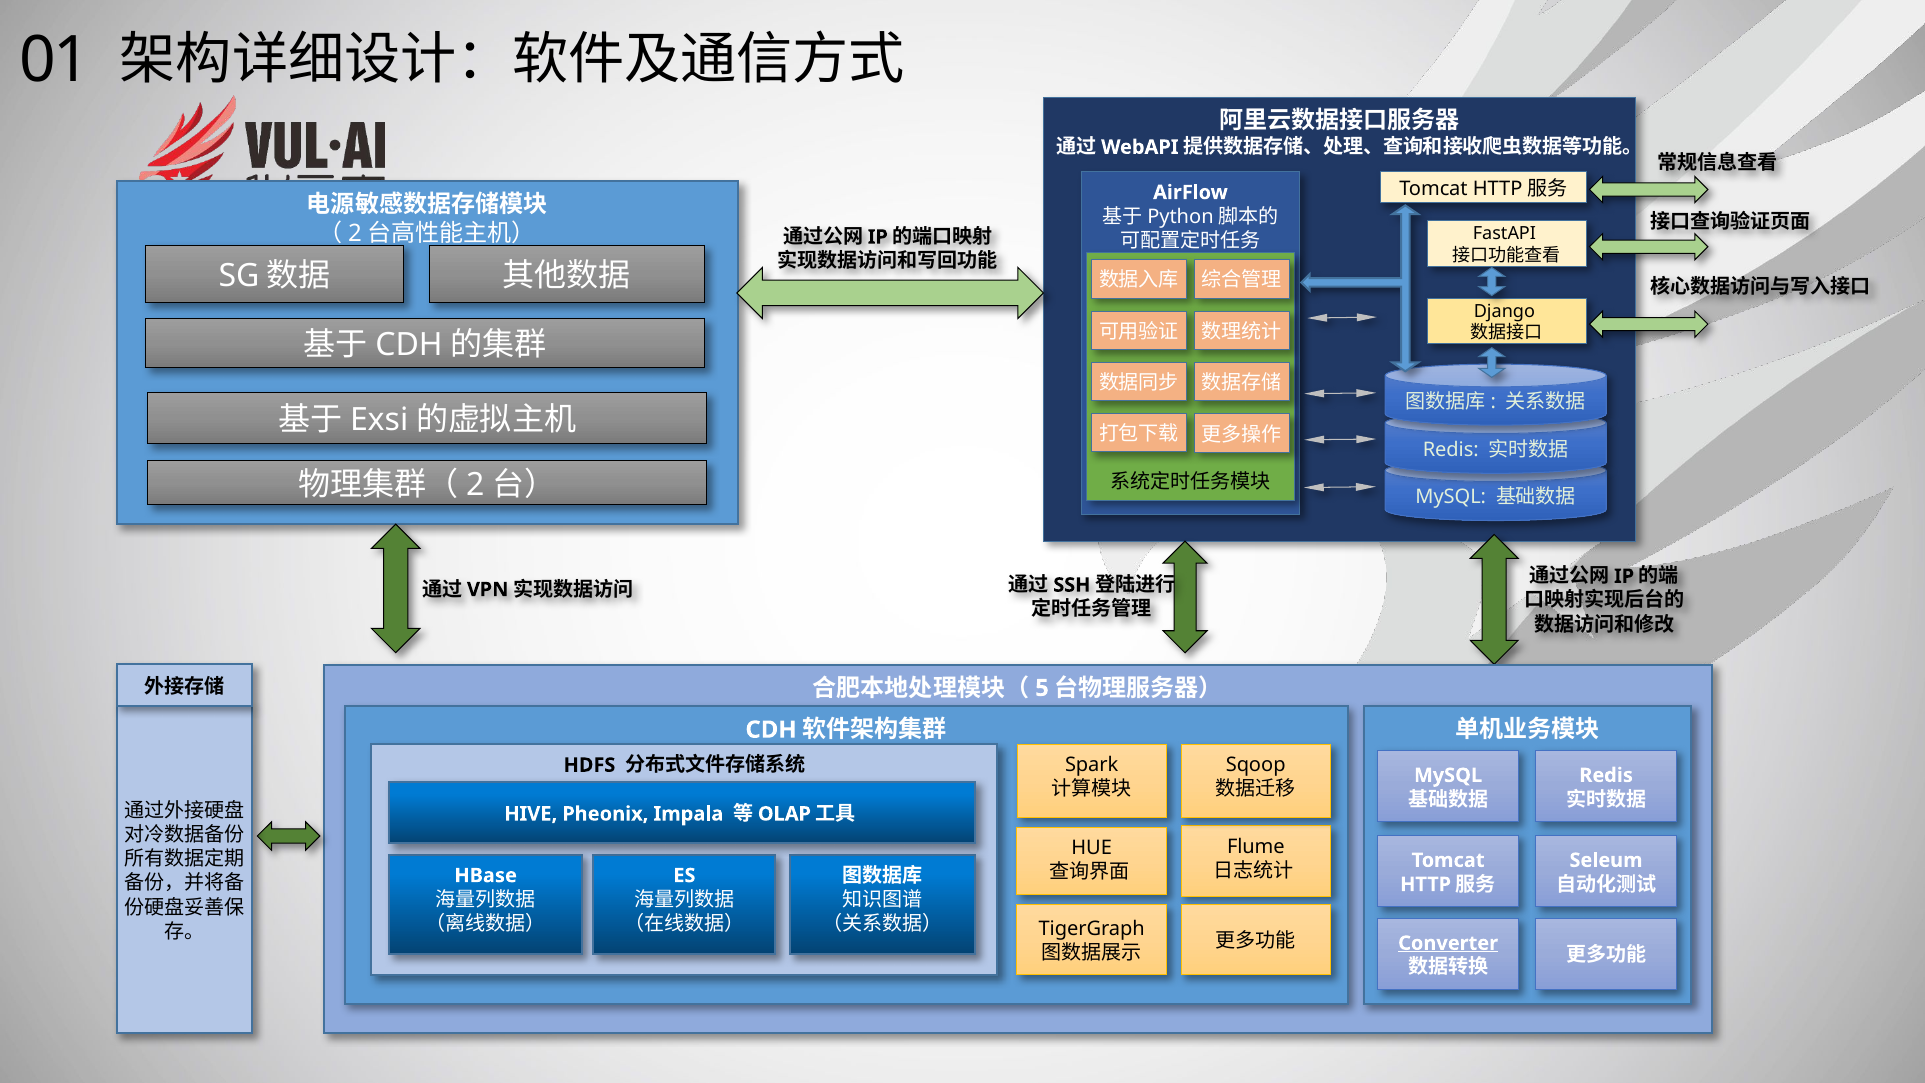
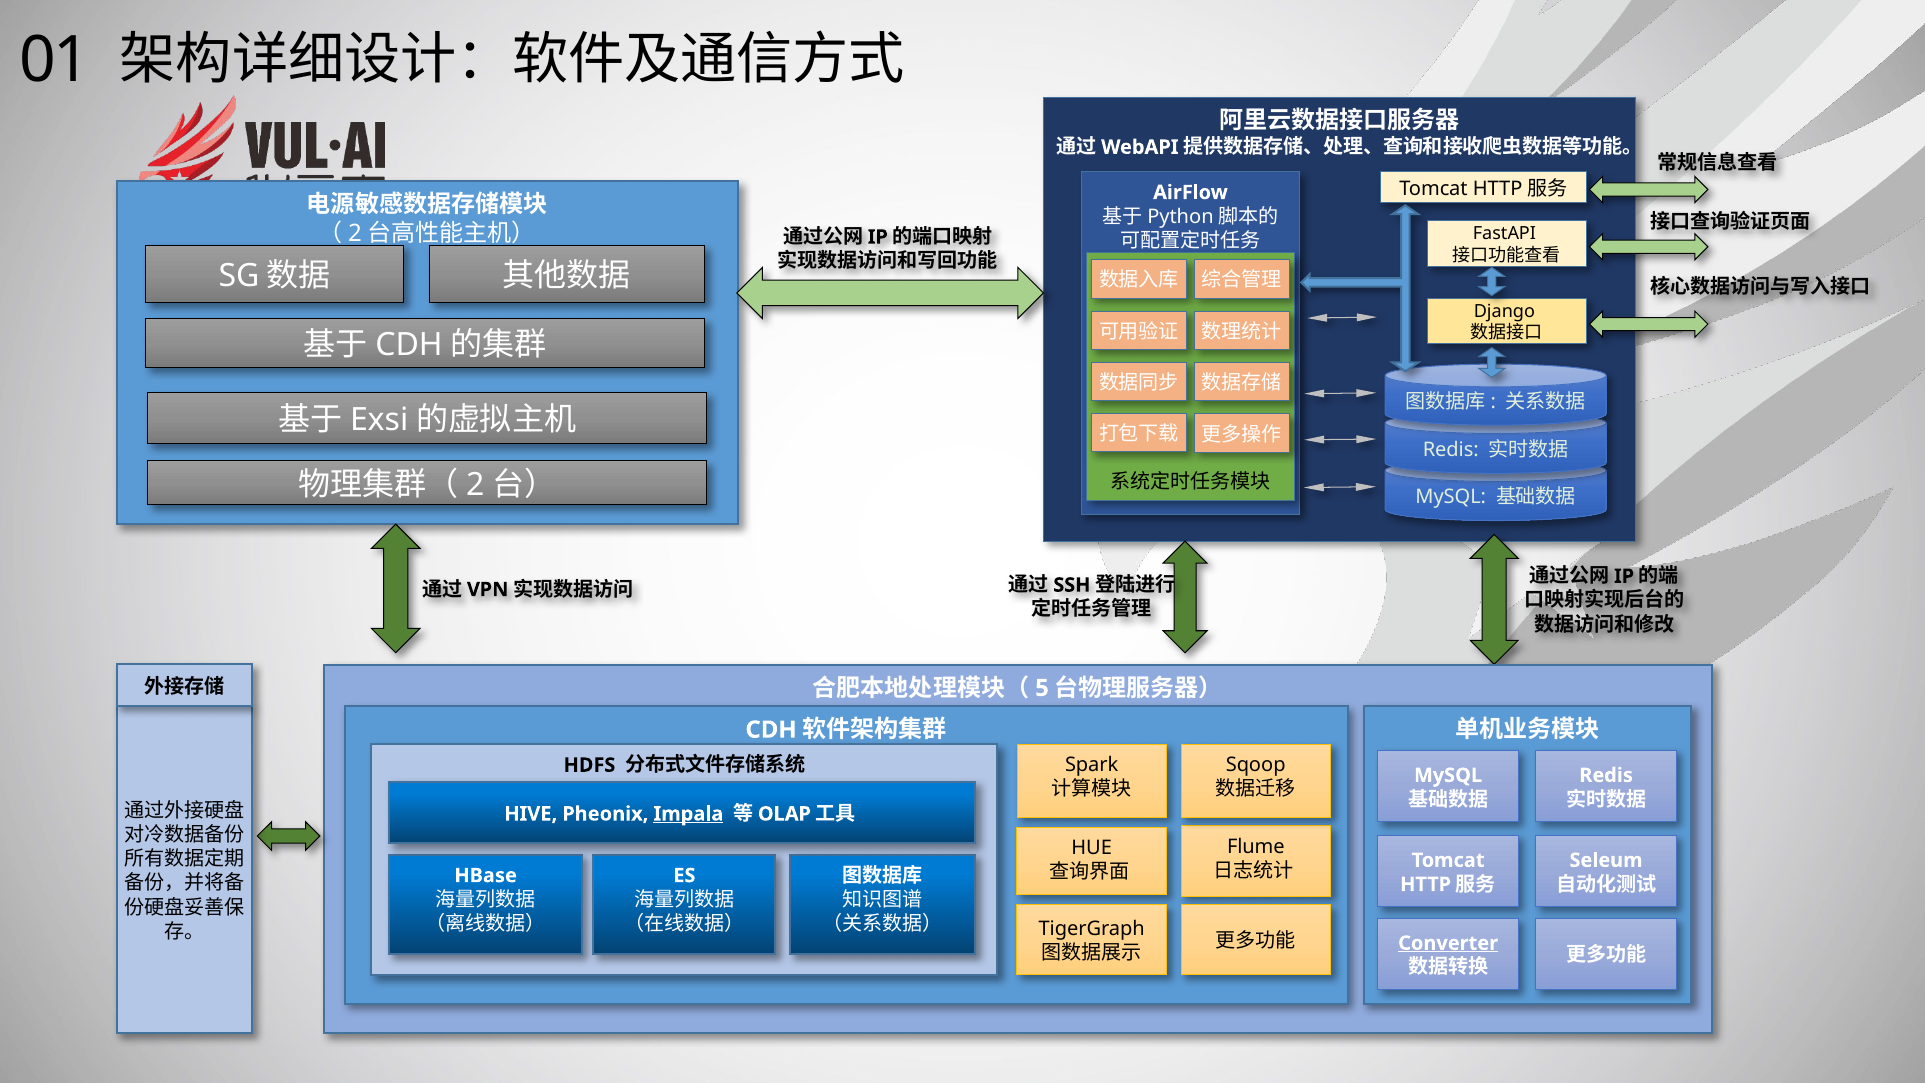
Impala underline: none -> present (688, 814)
